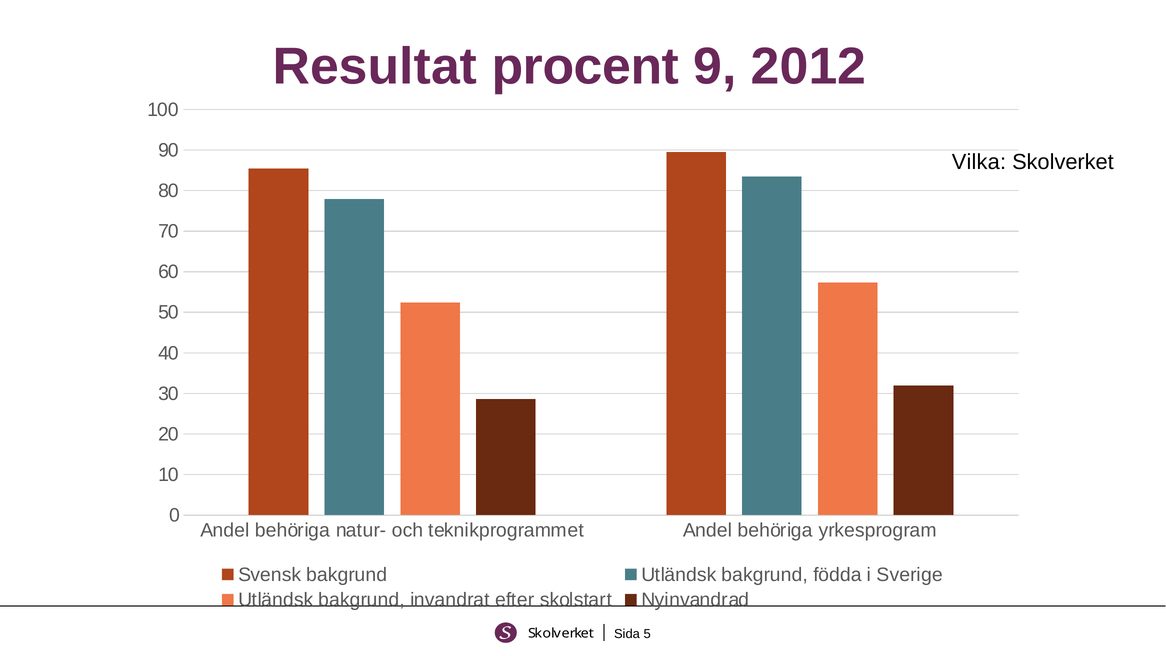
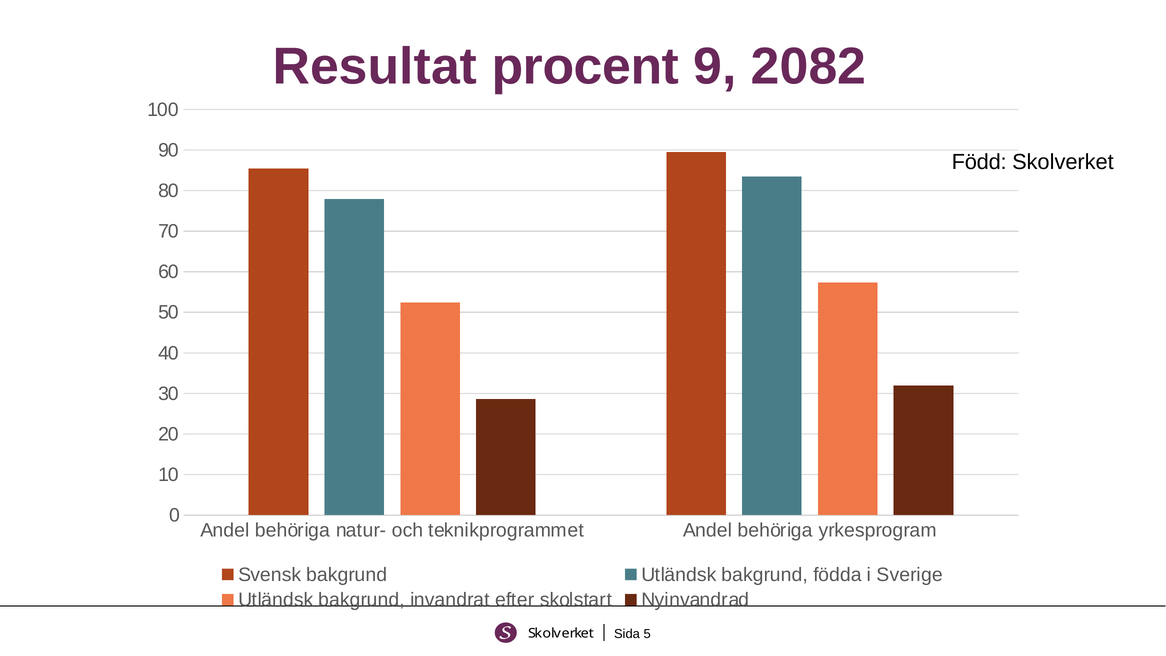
2012: 2012 -> 2082 (809, 66)
Vilka: Vilka -> Född (979, 162)
